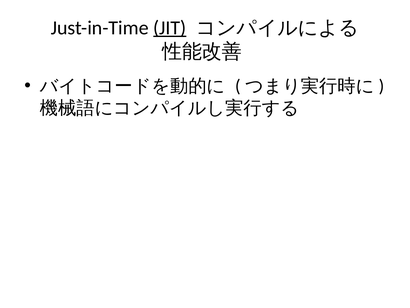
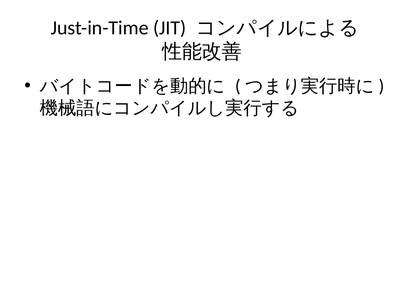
JIT underline: present -> none (170, 28)
